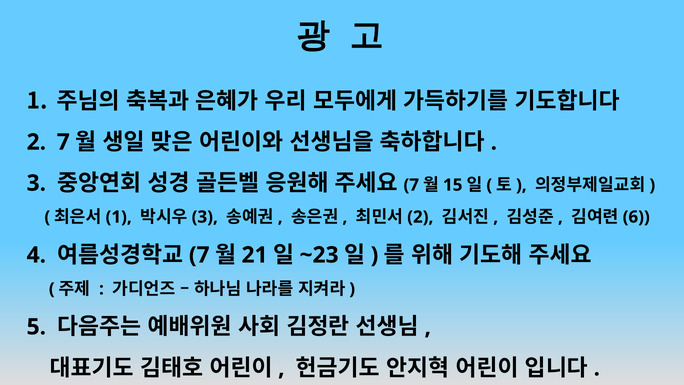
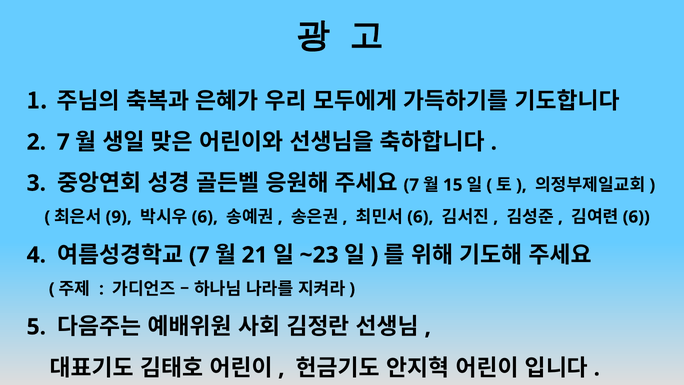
1: 1 -> 9 (119, 217)
3: 3 -> 6 (205, 217)
2: 2 -> 6 (420, 217)
